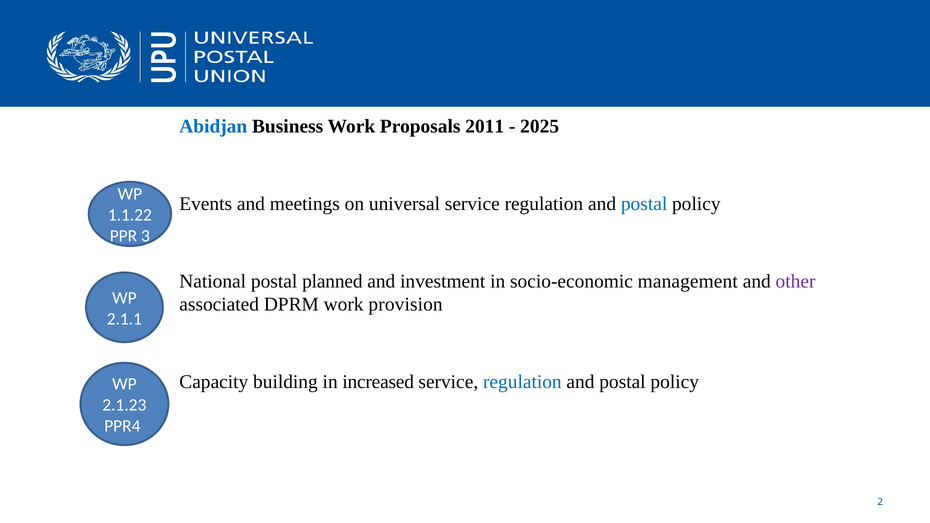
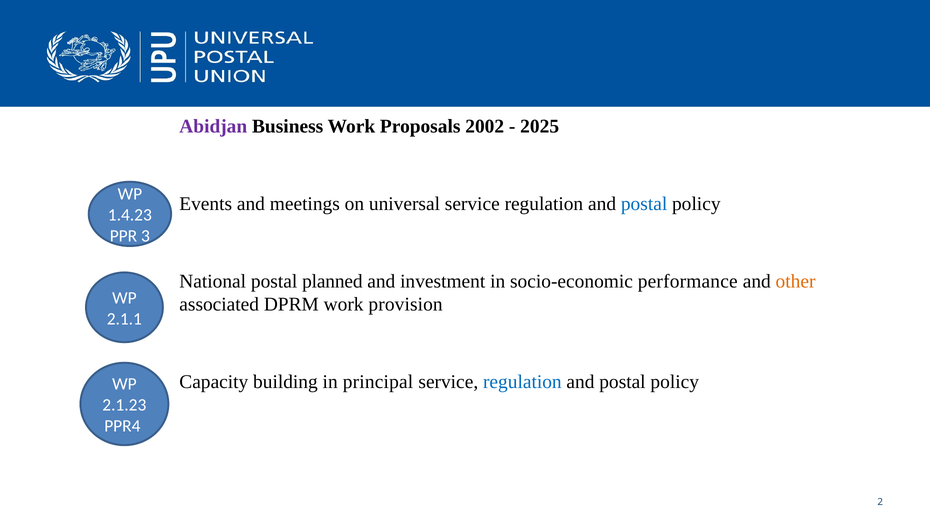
Abidjan colour: blue -> purple (213, 126)
2011: 2011 -> 2002 (485, 126)
1.1.22: 1.1.22 -> 1.4.23 (130, 215)
management: management -> performance (688, 281)
other colour: purple -> orange (796, 281)
increased: increased -> principal (378, 382)
